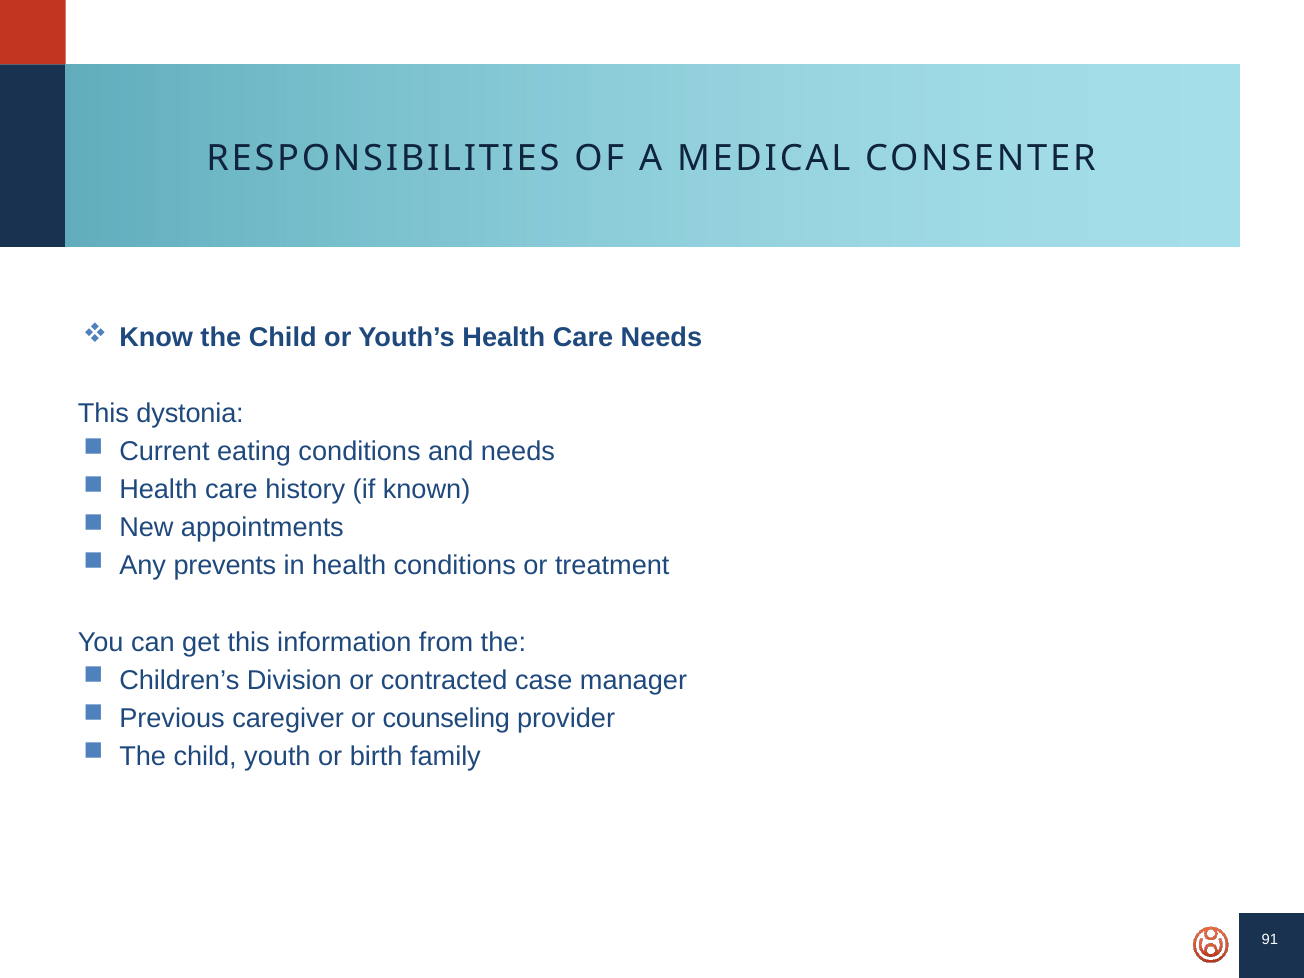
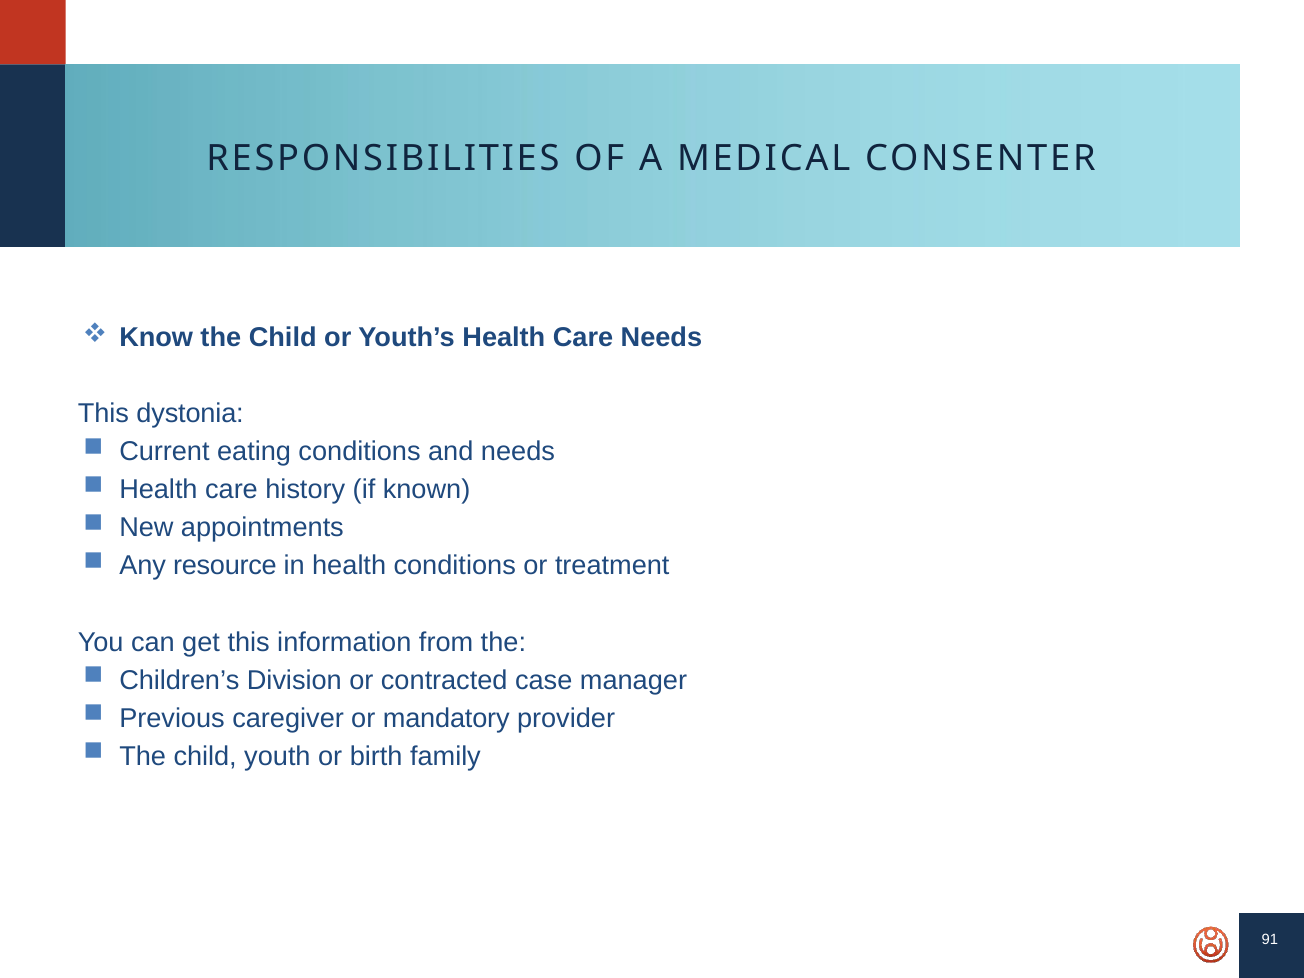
prevents: prevents -> resource (225, 566)
counseling: counseling -> mandatory (446, 718)
